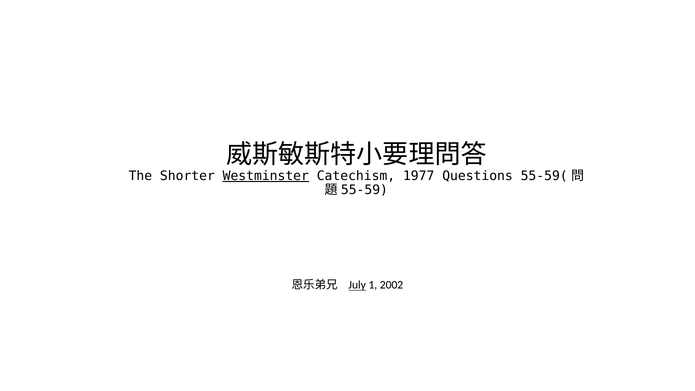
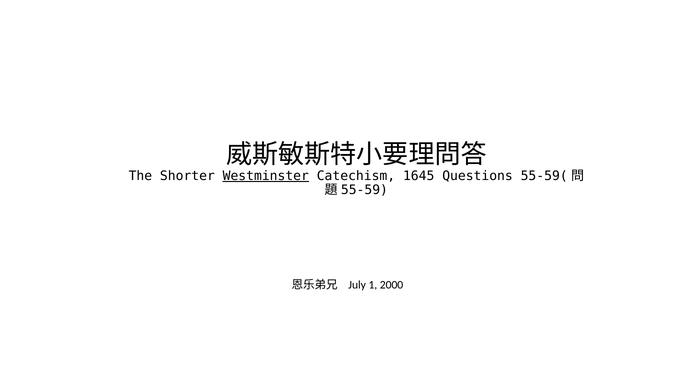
1977: 1977 -> 1645 (419, 176)
July underline: present -> none (357, 285)
2002: 2002 -> 2000 (392, 285)
